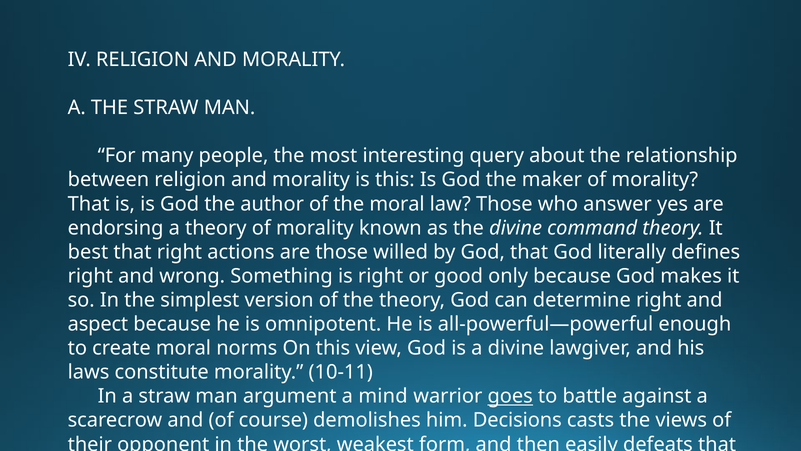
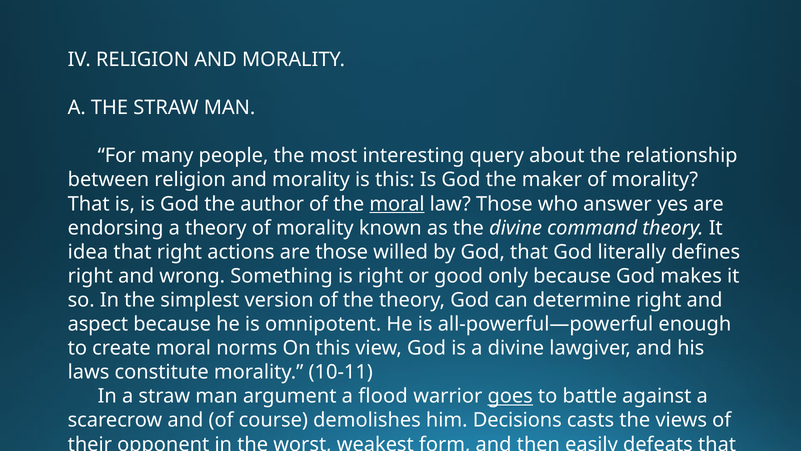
moral underline: none -> present (397, 204)
best: best -> idea (88, 252)
mind: mind -> flood (383, 396)
